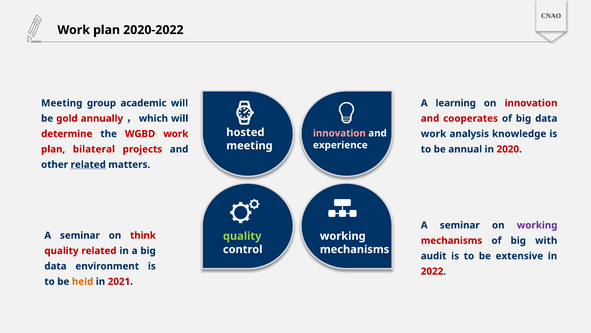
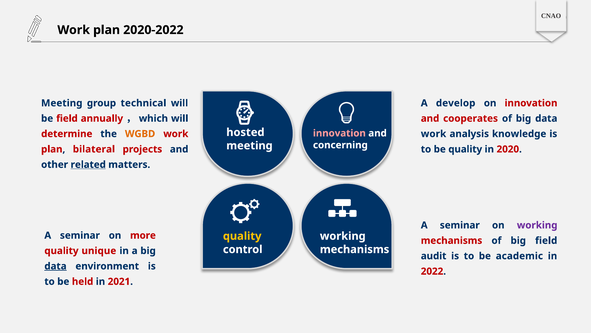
academic: academic -> technical (143, 103)
learning: learning -> develop (456, 103)
be gold: gold -> field (67, 118)
WGBD colour: red -> orange (140, 134)
experience: experience -> concerning (340, 145)
be annual: annual -> quality (465, 149)
think: think -> more (143, 235)
quality colour: light green -> yellow (242, 236)
big with: with -> field (546, 240)
quality related: related -> unique (99, 250)
extensive: extensive -> academic (519, 256)
data underline: none -> present (55, 266)
held colour: orange -> red (83, 281)
